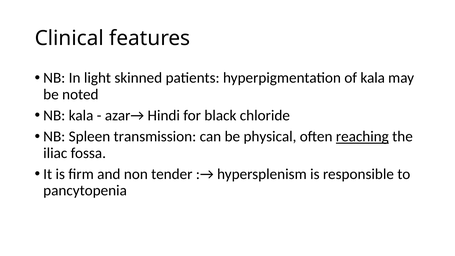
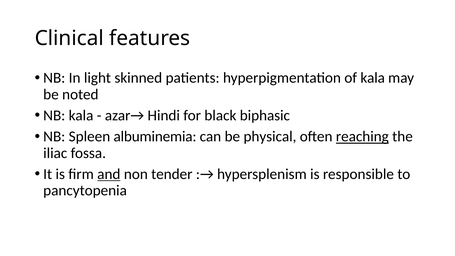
chloride: chloride -> biphasic (265, 115)
transmission: transmission -> albuminemia (155, 137)
and underline: none -> present (109, 174)
